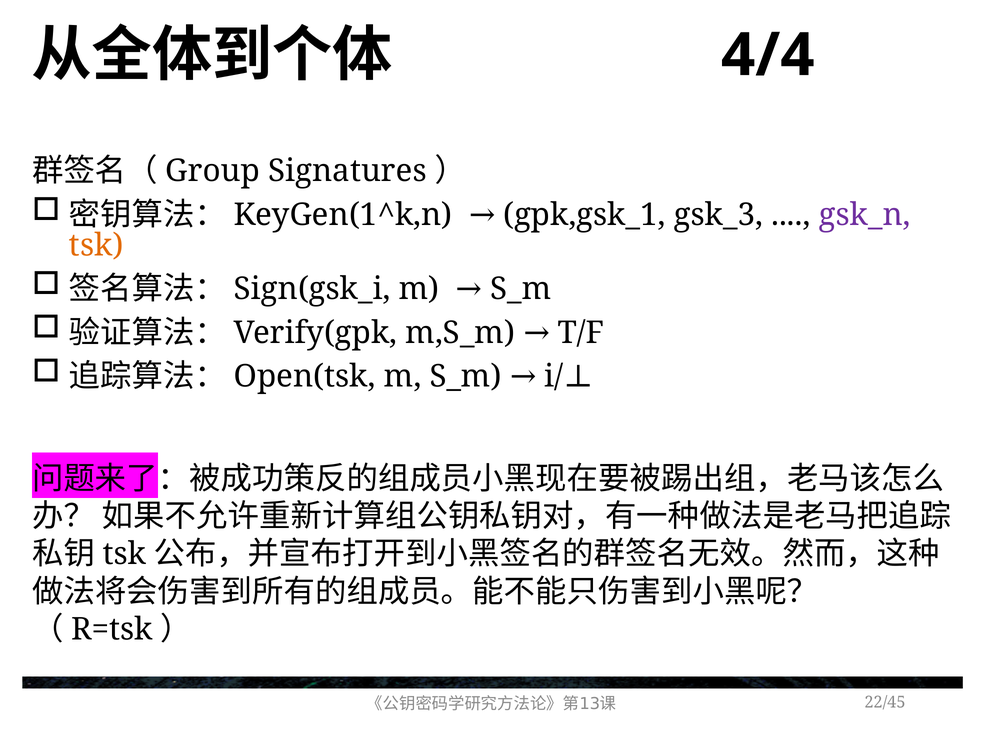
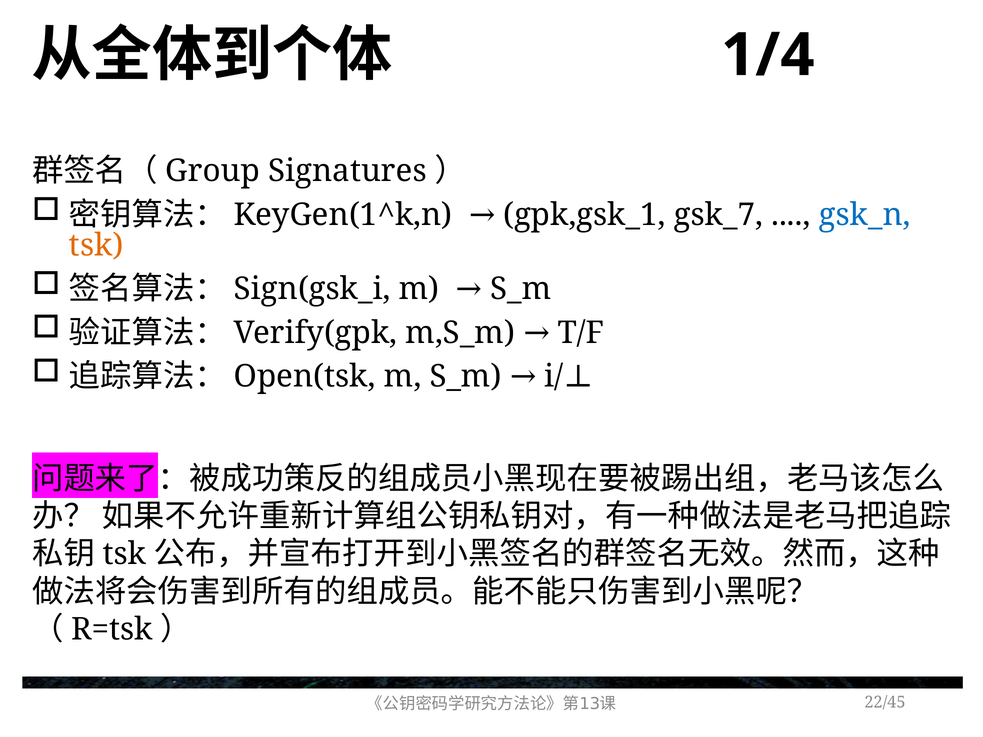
4/4: 4/4 -> 1/4 (768, 55)
gsk_3: gsk_3 -> gsk_7 (719, 215)
gsk_n colour: purple -> blue (865, 215)
